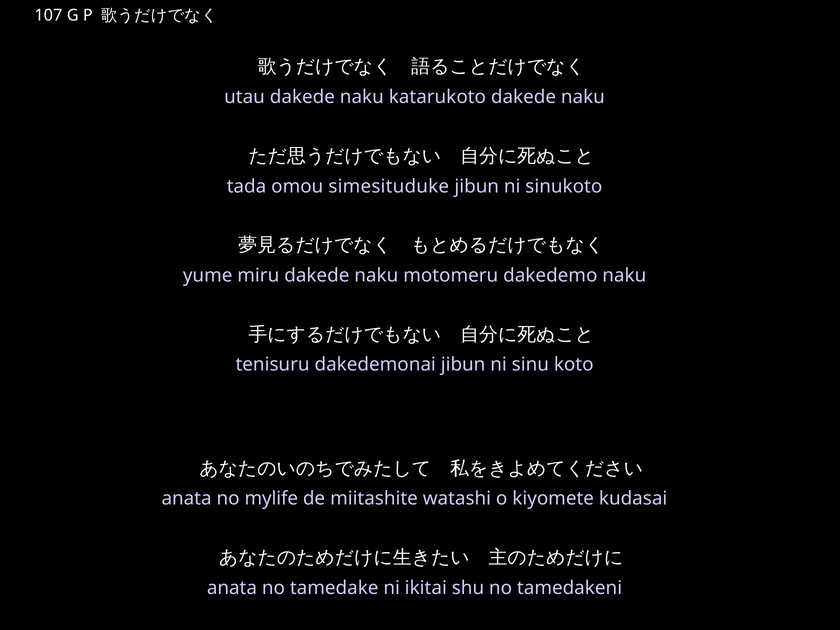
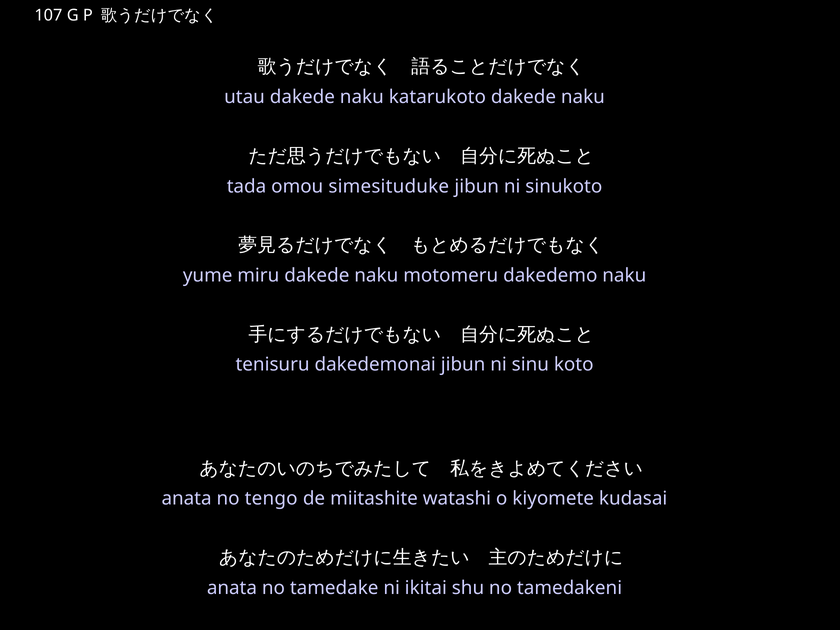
mylife: mylife -> tengo (271, 499)
